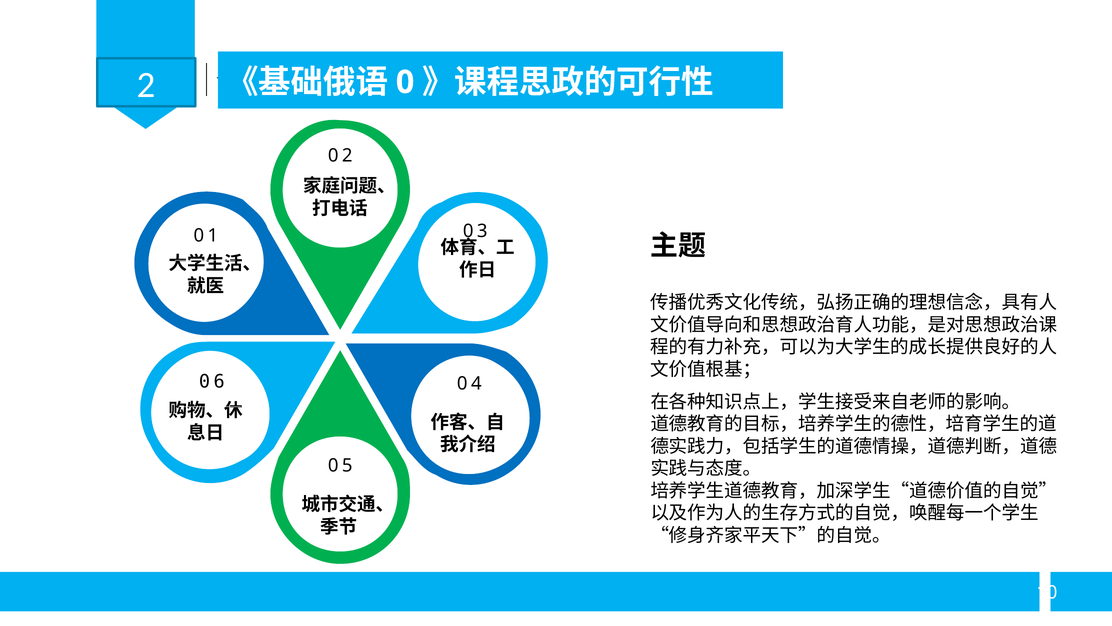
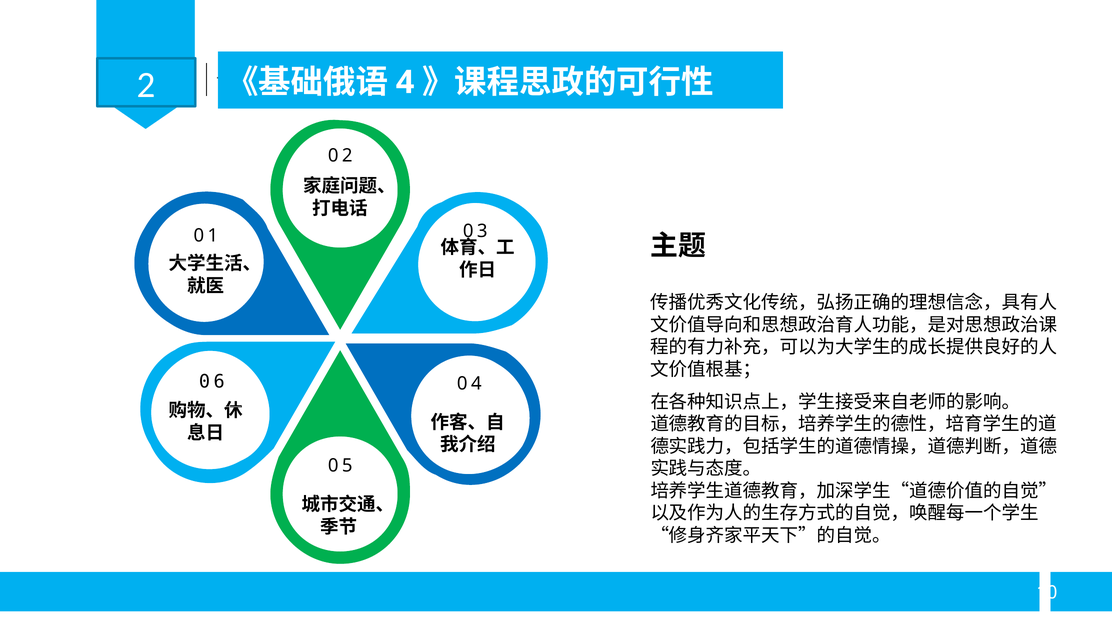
0: 0 -> 4 (405, 82)
